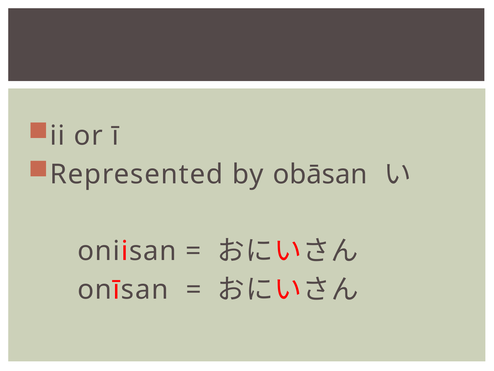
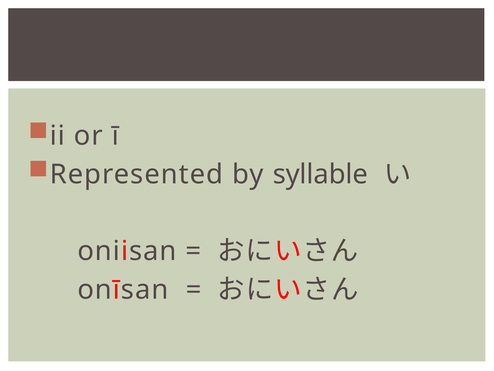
obāsan: obāsan -> syllable (320, 174)
